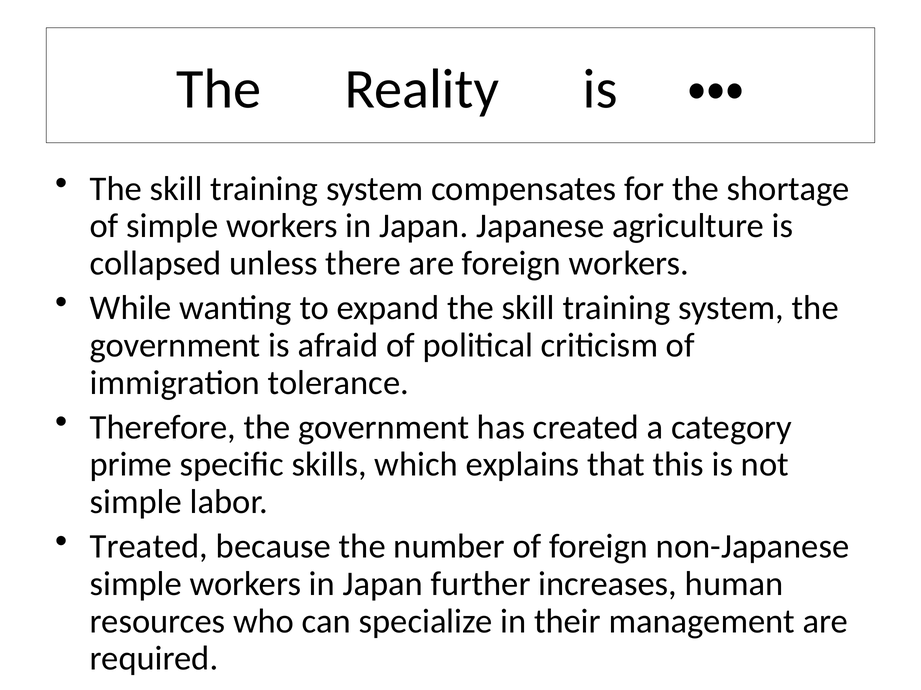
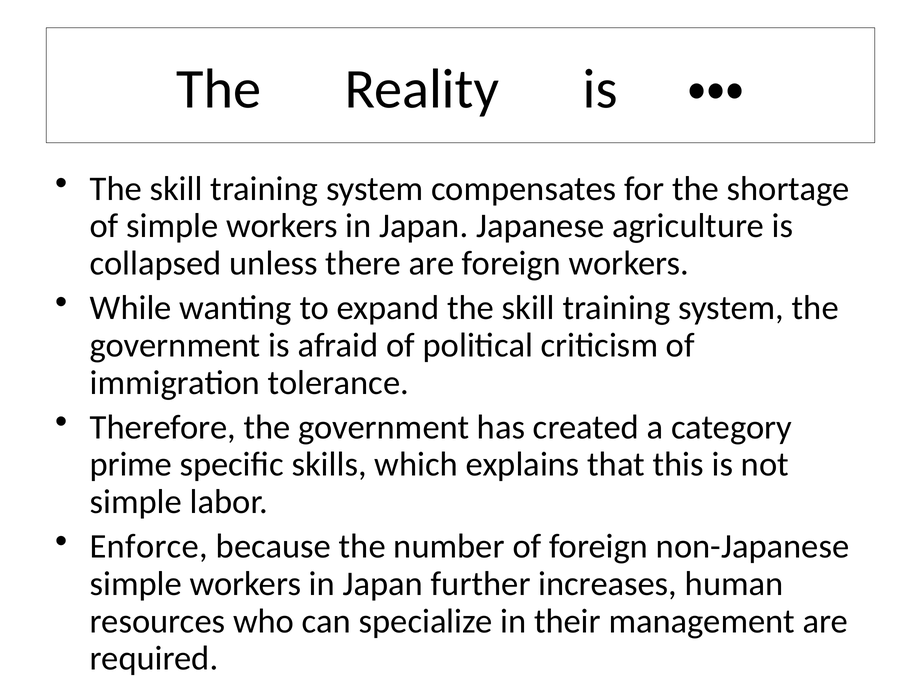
Treated: Treated -> Enforce (149, 547)
